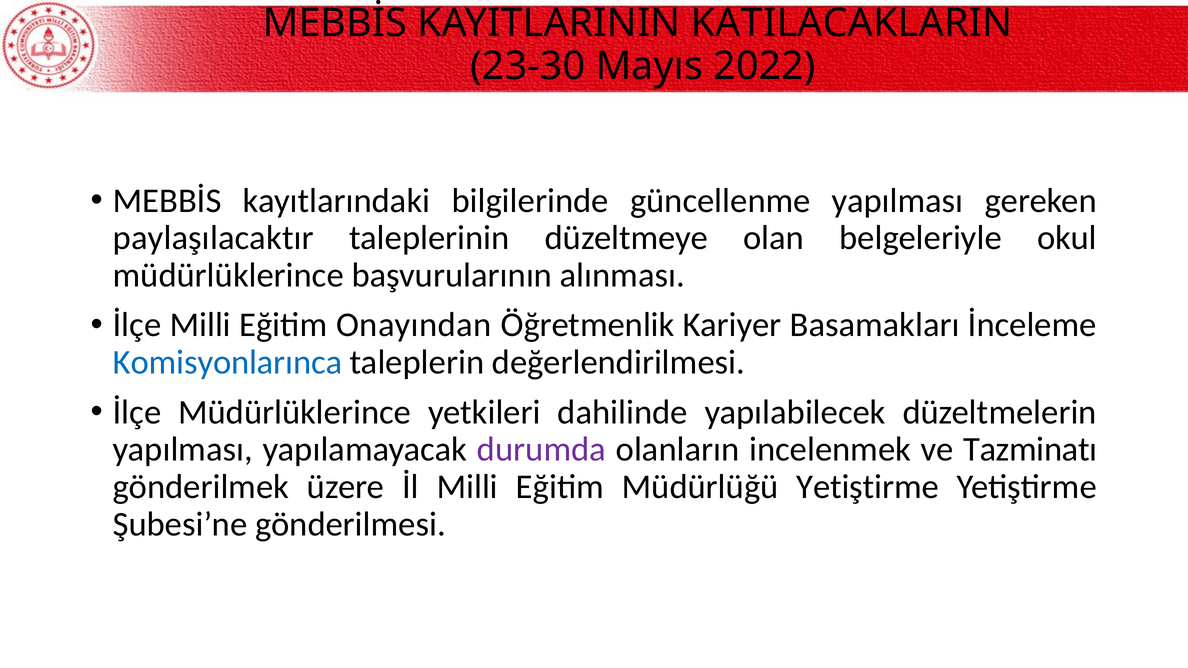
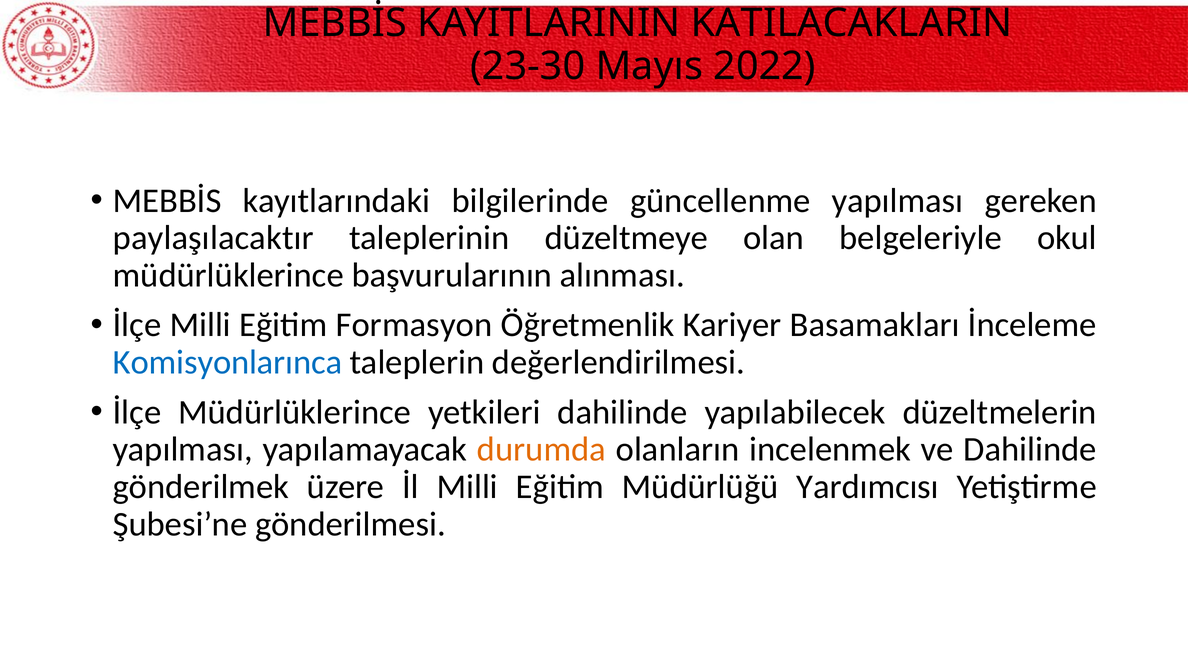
Onayından: Onayından -> Formasyon (414, 325)
durumda colour: purple -> orange (541, 450)
ve Tazminatı: Tazminatı -> Dahilinde (1030, 450)
Müdürlüğü Yetiştirme: Yetiştirme -> Yardımcısı (868, 487)
